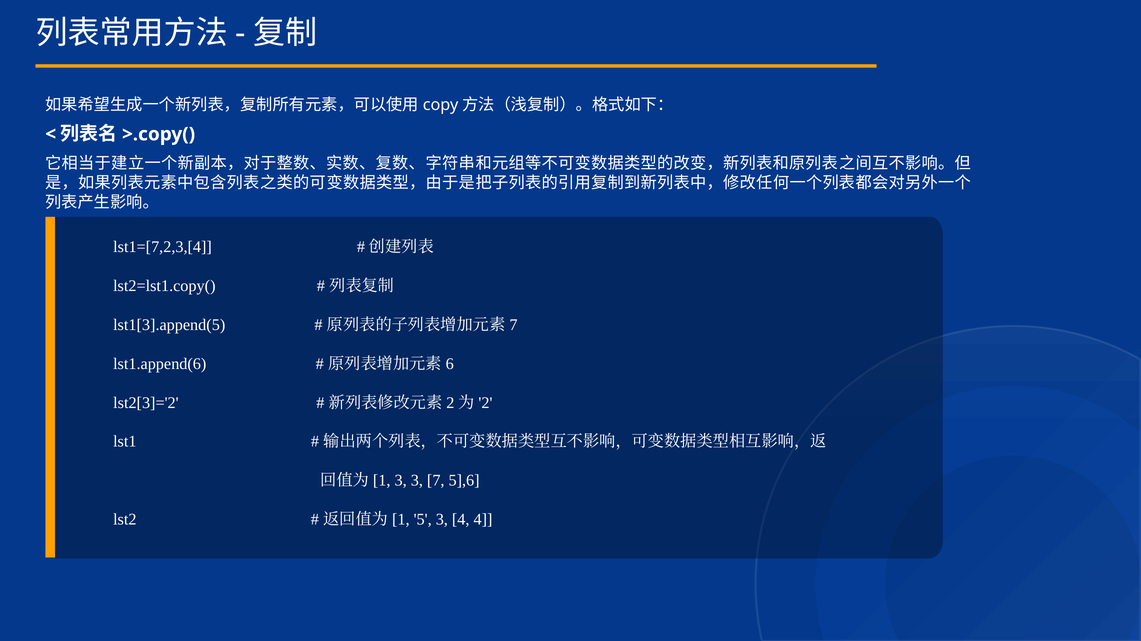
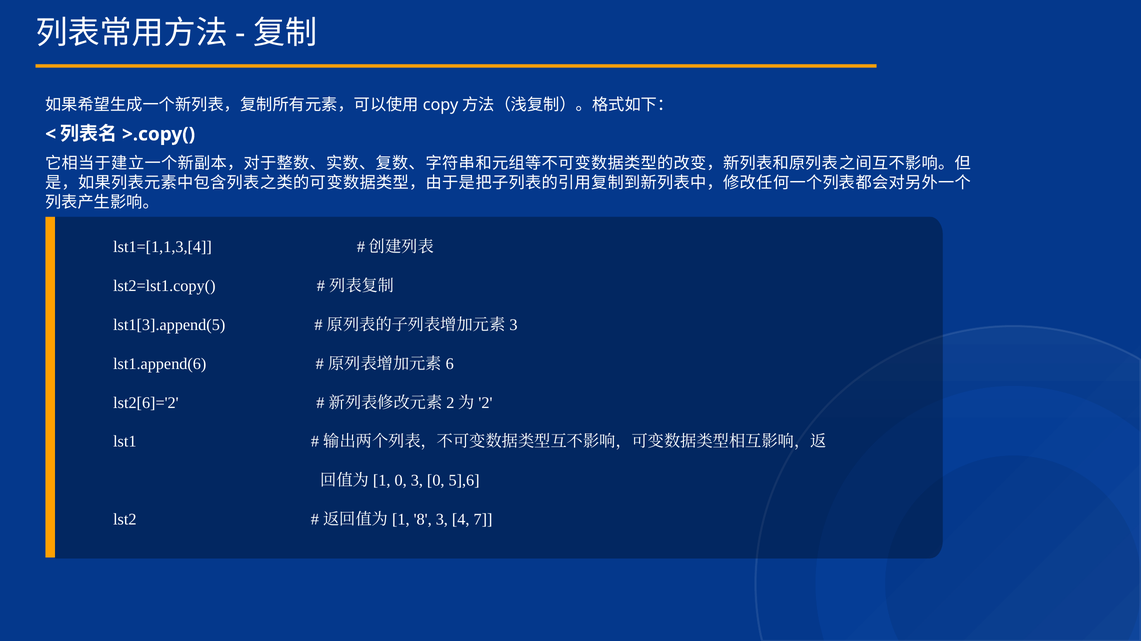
lst1=[7,2,3,[4: lst1=[7,2,3,[4 -> lst1=[1,1,3,[4 (163, 247)
7: 7 -> 3 (513, 325)
lst2[3]='2: lst2[3]='2 -> lst2[6]='2 (146, 403)
3: 3 -> 0 (401, 481)
3 7: 7 -> 0 (436, 481)
5: 5 -> 8 (423, 520)
4 4: 4 -> 7 (483, 520)
